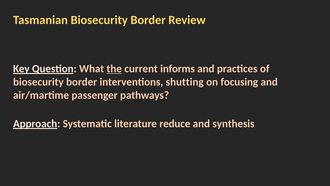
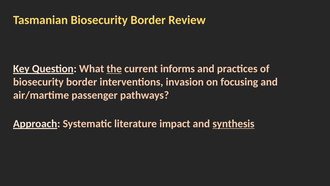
shutting: shutting -> invasion (185, 82)
reduce: reduce -> impact (175, 123)
synthesis underline: none -> present (233, 123)
